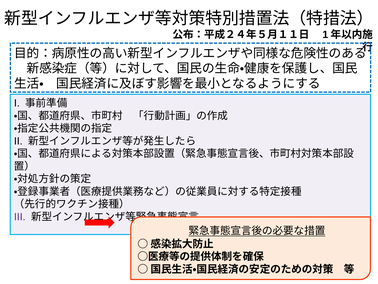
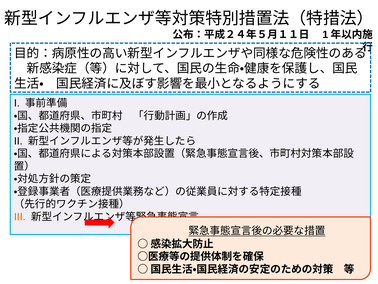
III colour: purple -> orange (20, 216)
